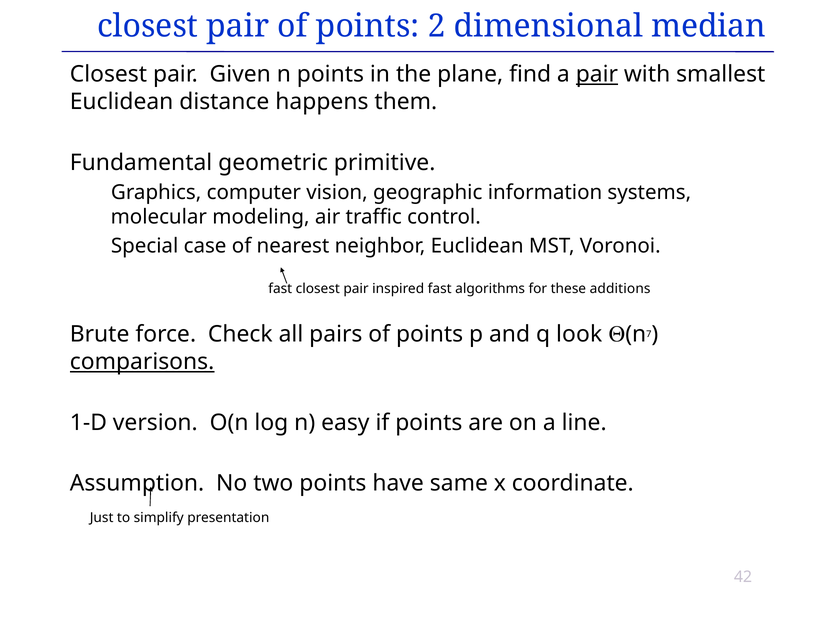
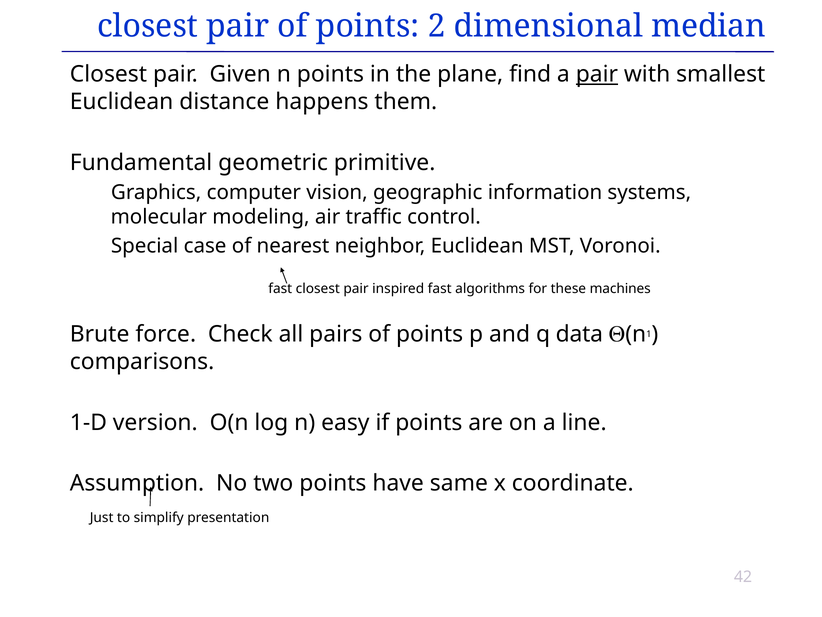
additions: additions -> machines (620, 289)
look: look -> data (579, 334)
7: 7 -> 1 (649, 334)
comparisons underline: present -> none (142, 361)
